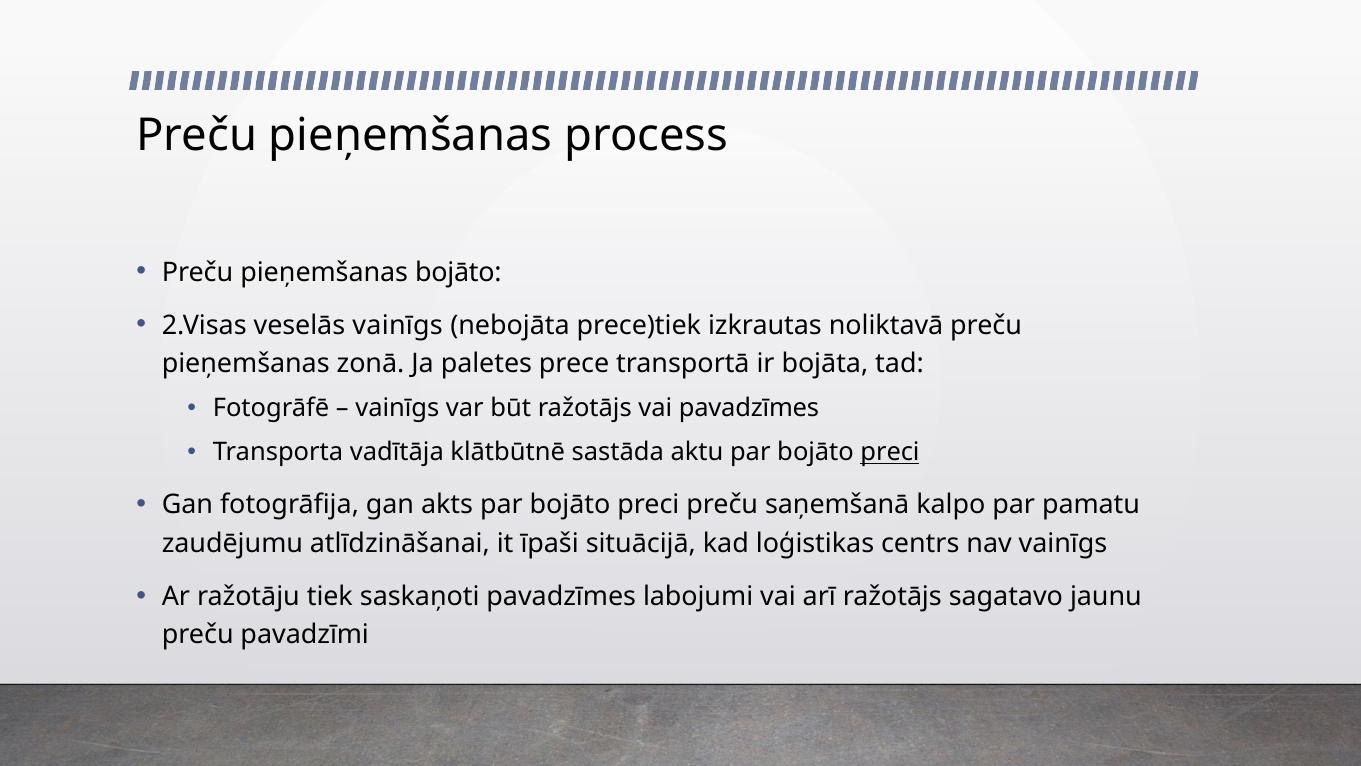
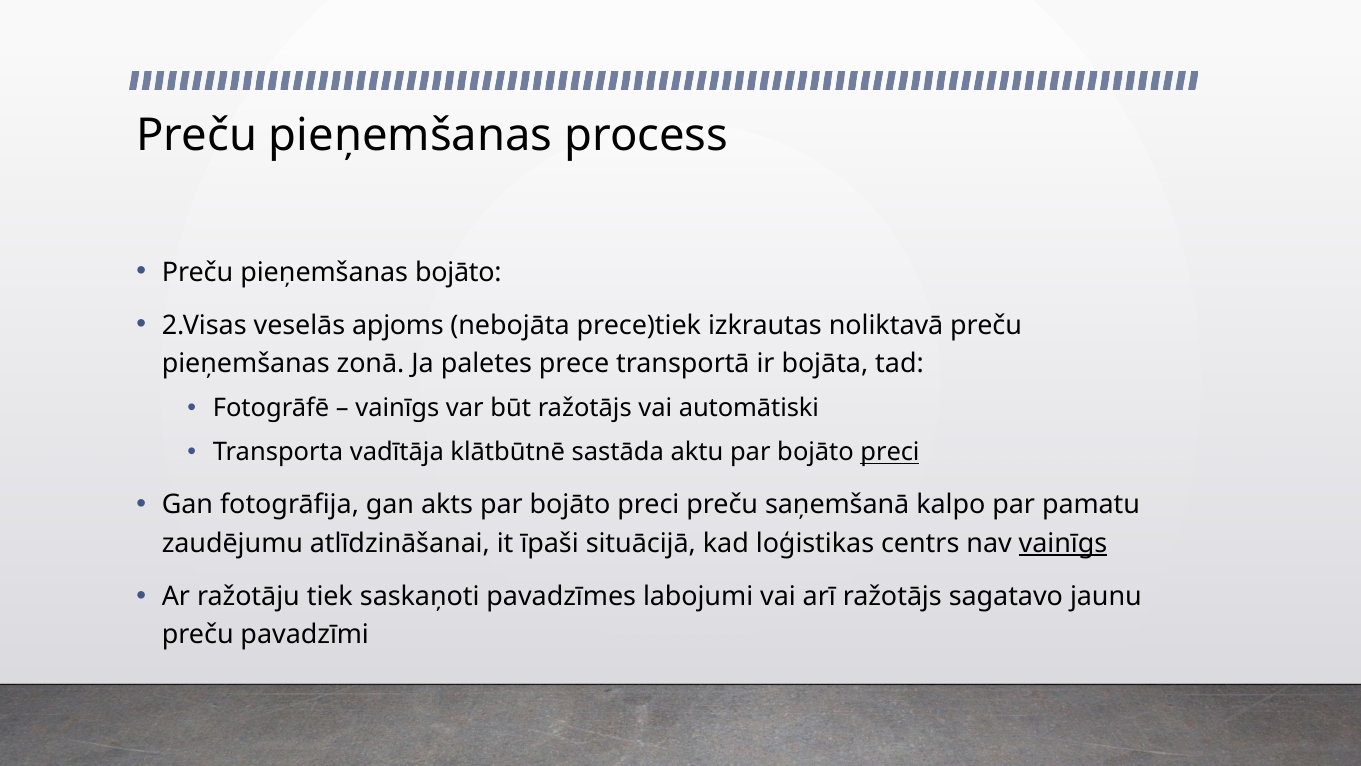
veselās vainīgs: vainīgs -> apjoms (398, 325)
vai pavadzīmes: pavadzīmes -> automātiski (749, 408)
vainīgs underline: none -> present (1063, 543)
